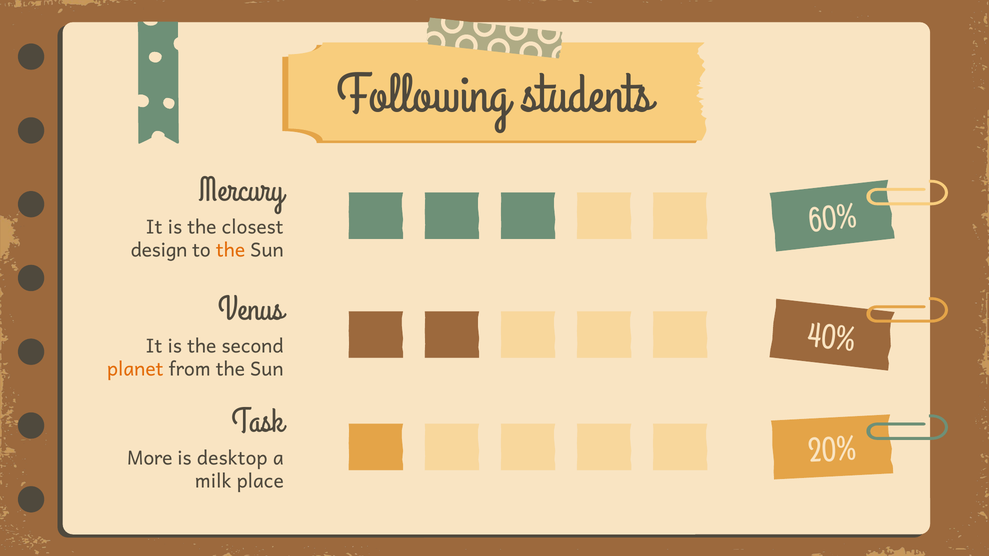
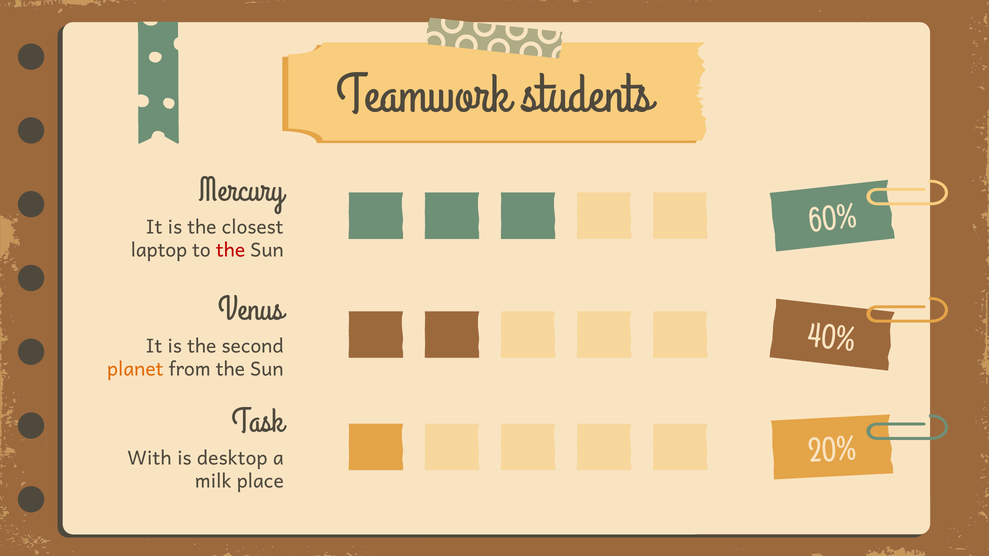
Following: Following -> Teamwork (423, 93)
design: design -> laptop (159, 251)
the colour: orange -> red (231, 251)
More: More -> With (150, 459)
